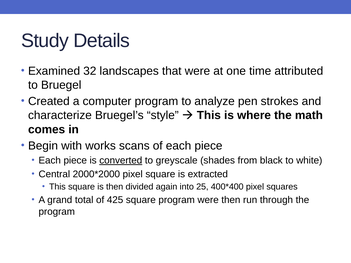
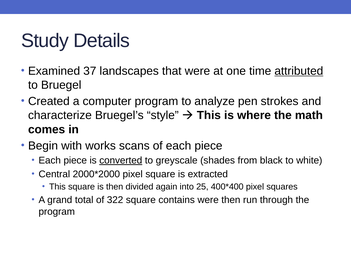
32: 32 -> 37 (90, 71)
attributed underline: none -> present (299, 71)
425: 425 -> 322 (115, 200)
square program: program -> contains (177, 200)
